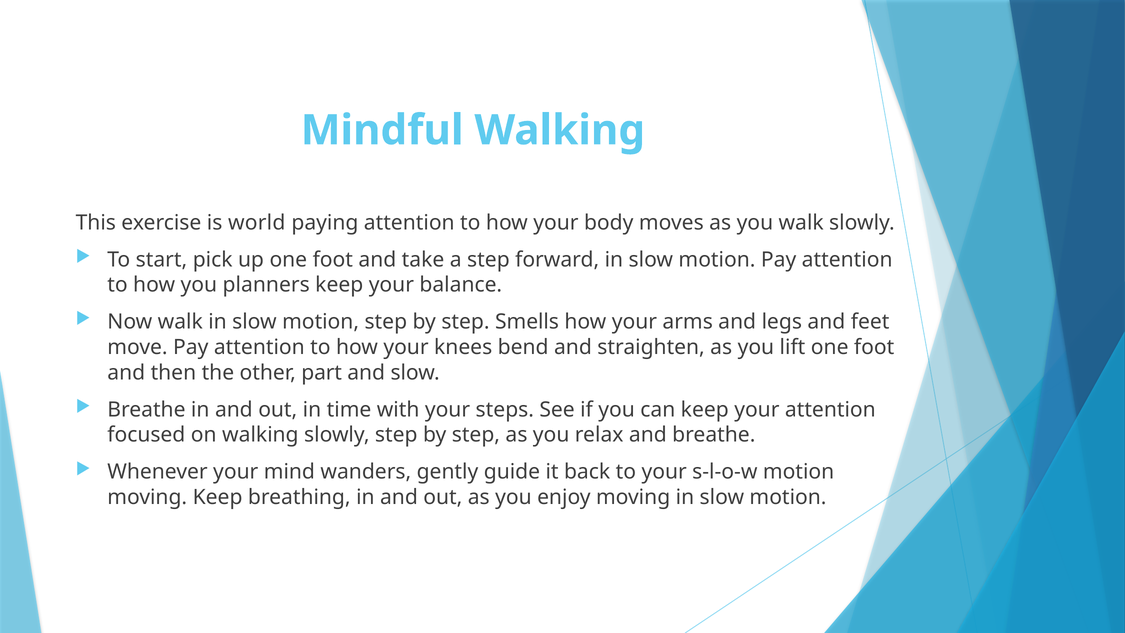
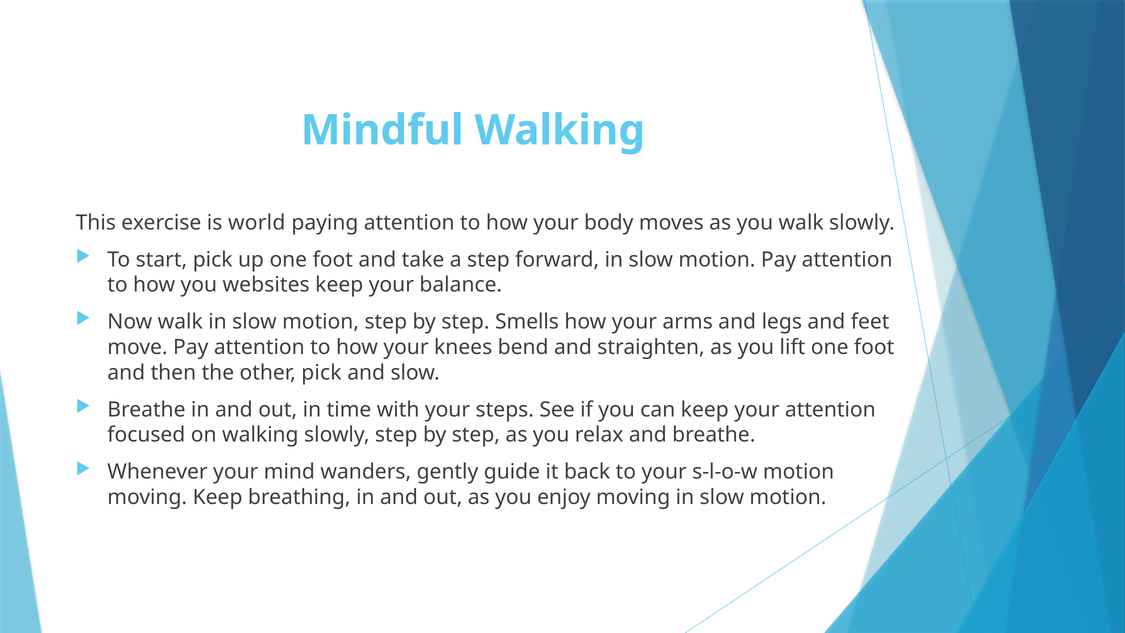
planners: planners -> websites (266, 285)
other part: part -> pick (321, 372)
